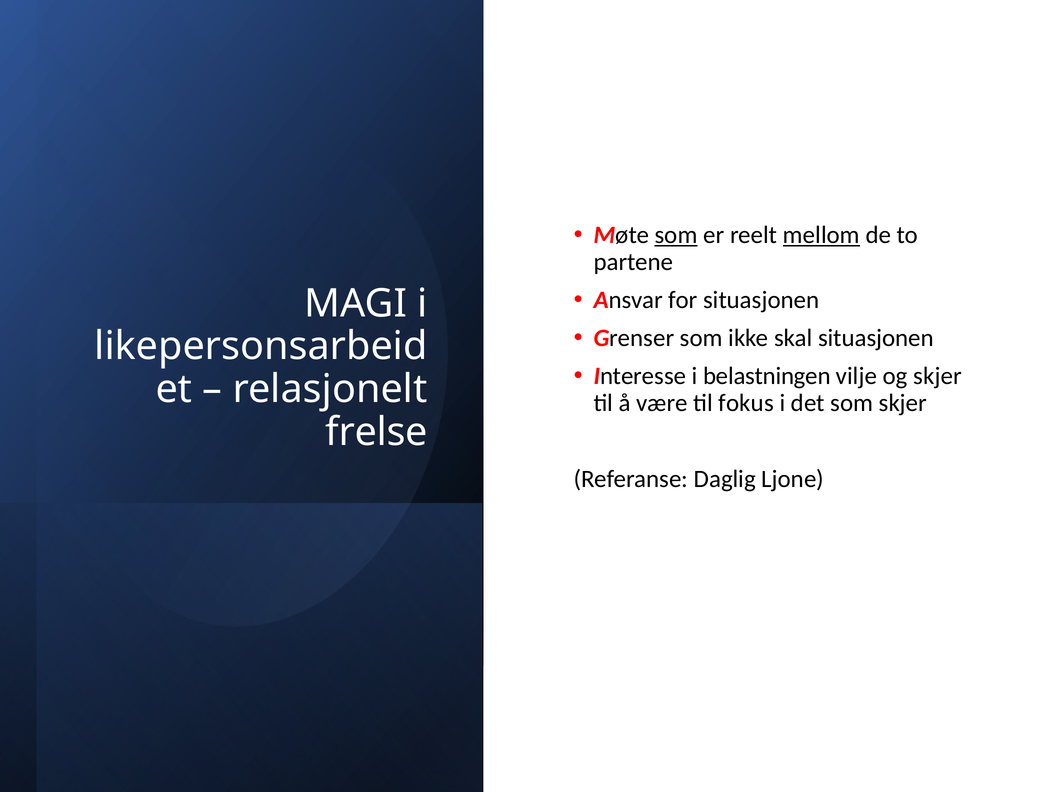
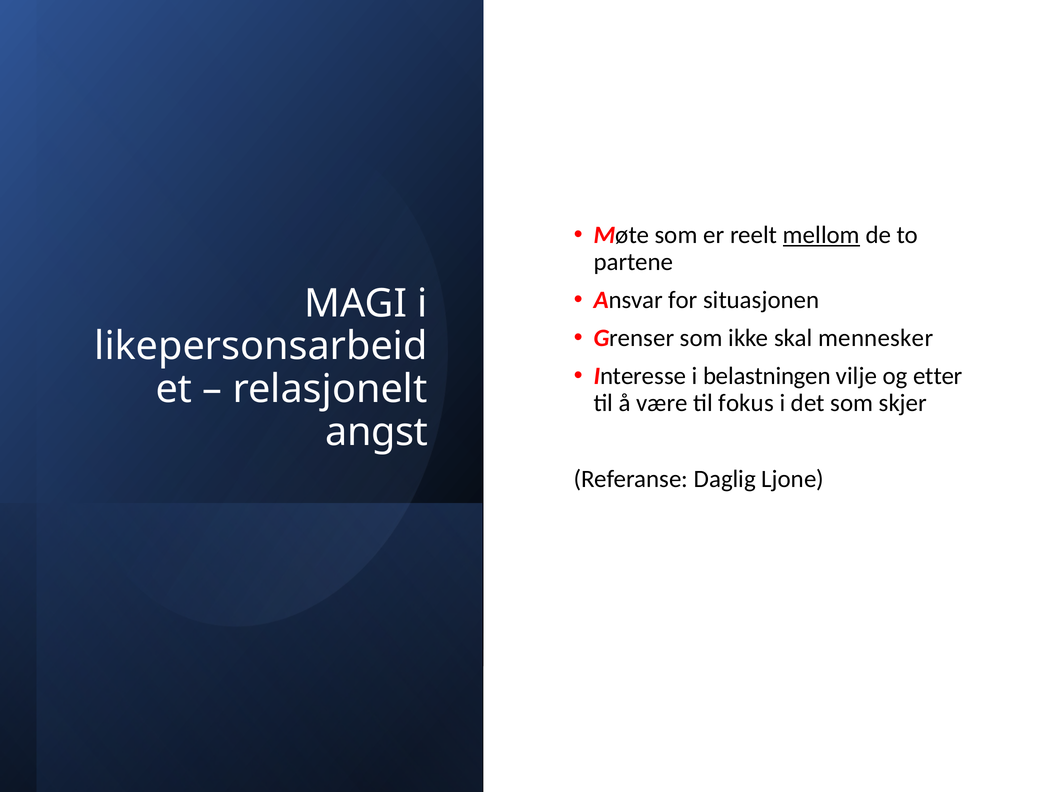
som underline: present -> none (676, 235)
skal situasjonen: situasjonen -> mennesker (876, 338)
og skjer: skjer -> etter (938, 376)
frelse: frelse -> angst (377, 432)
